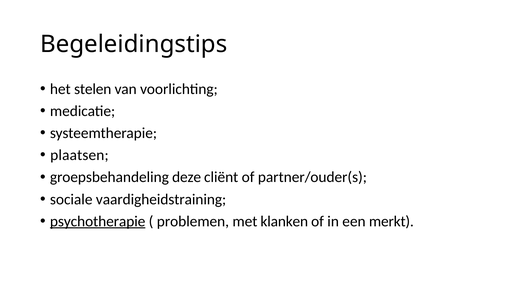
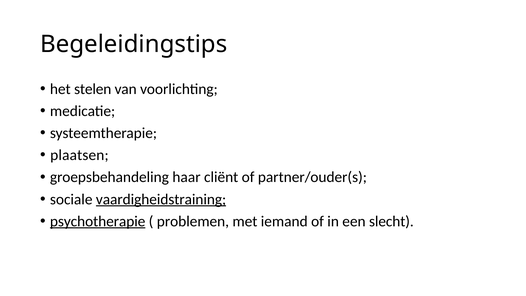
deze: deze -> haar (186, 177)
vaardigheidstraining underline: none -> present (161, 199)
klanken: klanken -> iemand (284, 221)
merkt: merkt -> slecht (391, 221)
